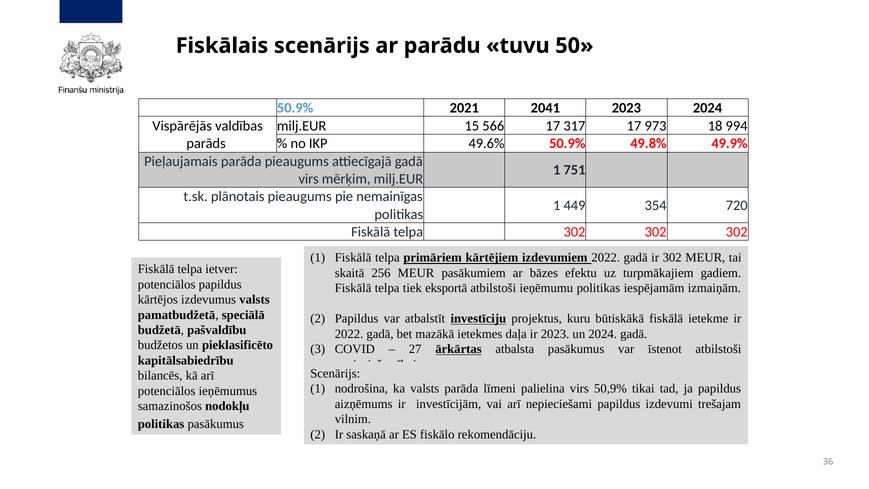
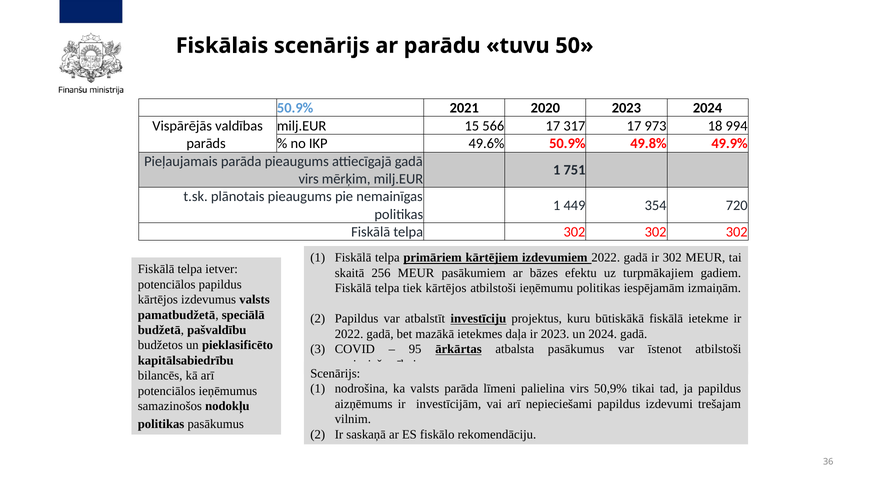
2041: 2041 -> 2020 (545, 108)
tiek eksportā: eksportā -> kārtējos (446, 288)
27: 27 -> 95 (415, 349)
